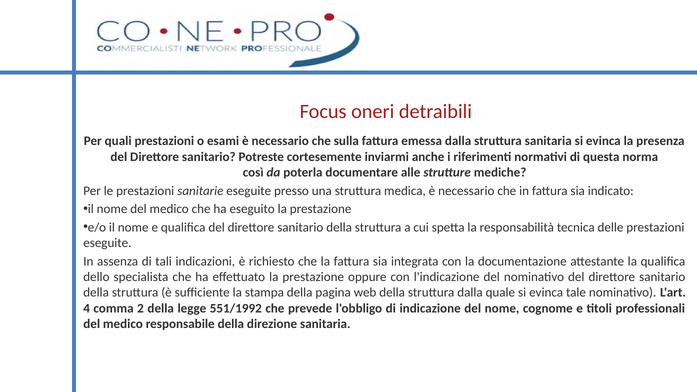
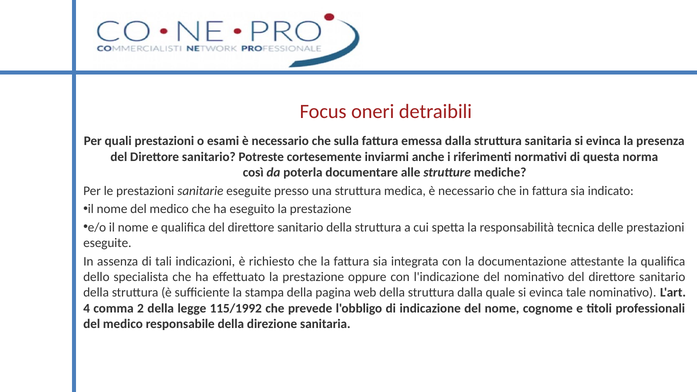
551/1992: 551/1992 -> 115/1992 (236, 308)
